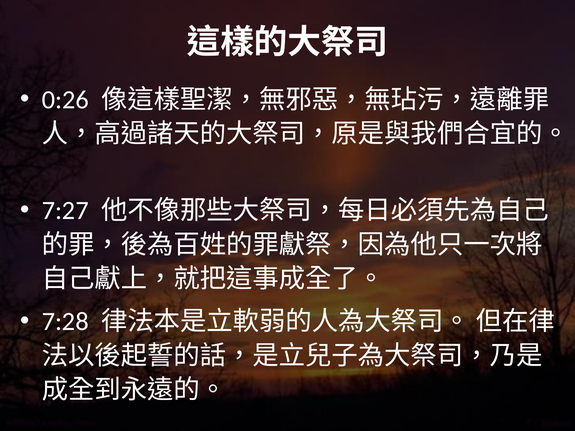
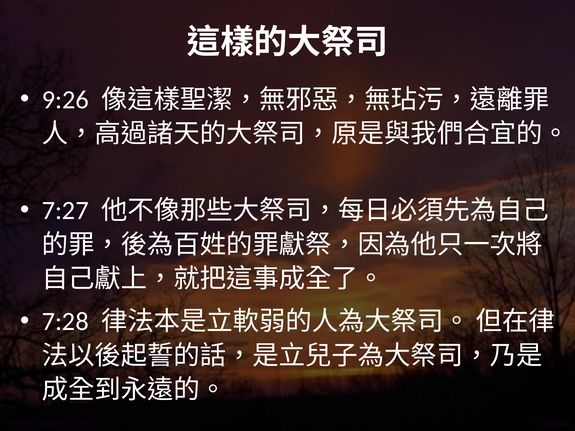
0:26: 0:26 -> 9:26 (65, 100)
